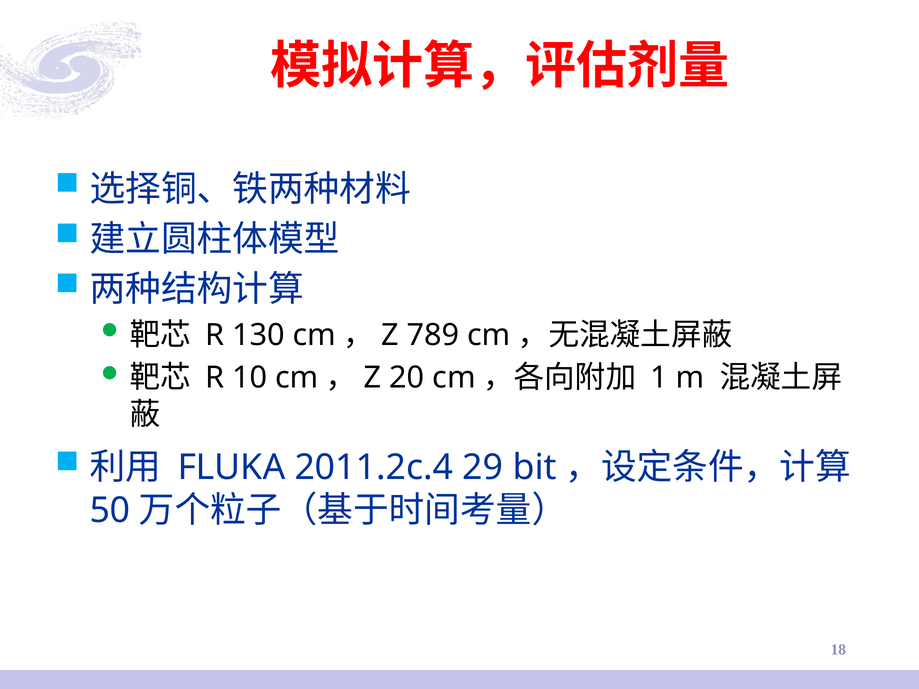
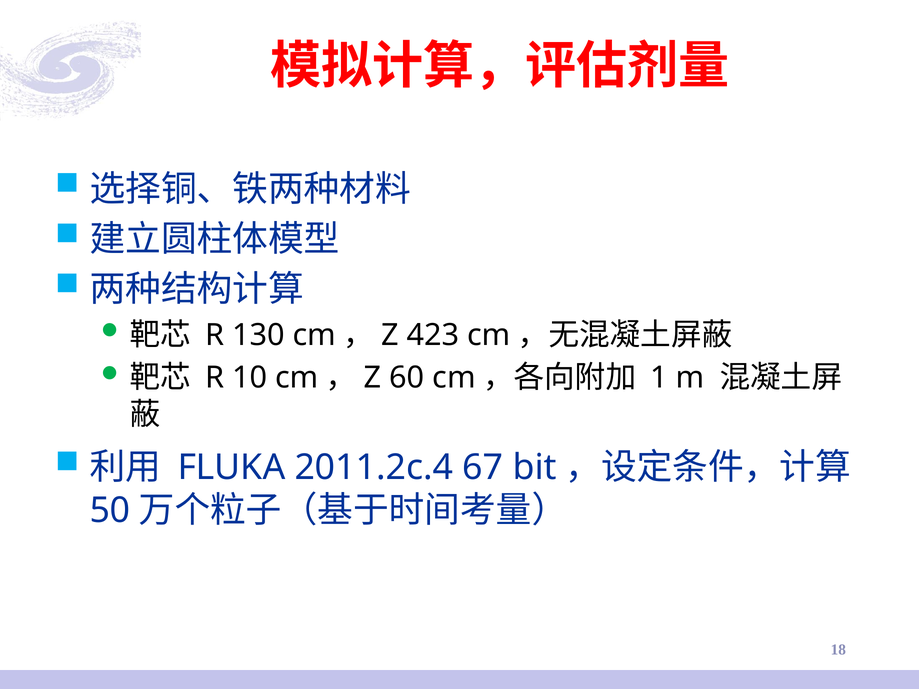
789: 789 -> 423 (433, 335)
20: 20 -> 60 (407, 378)
29: 29 -> 67 (483, 468)
